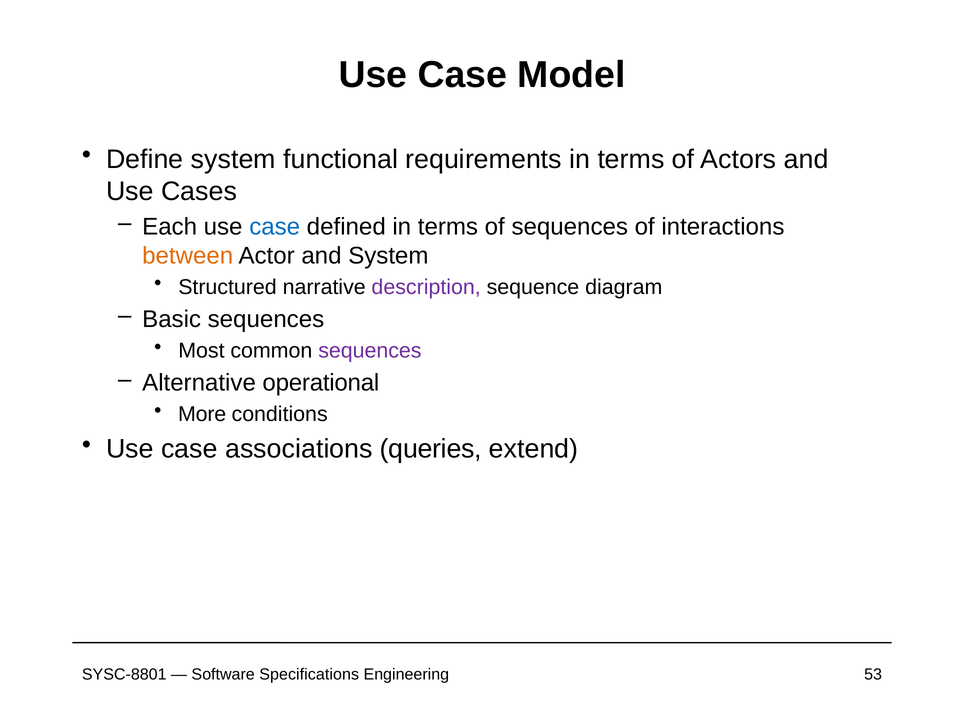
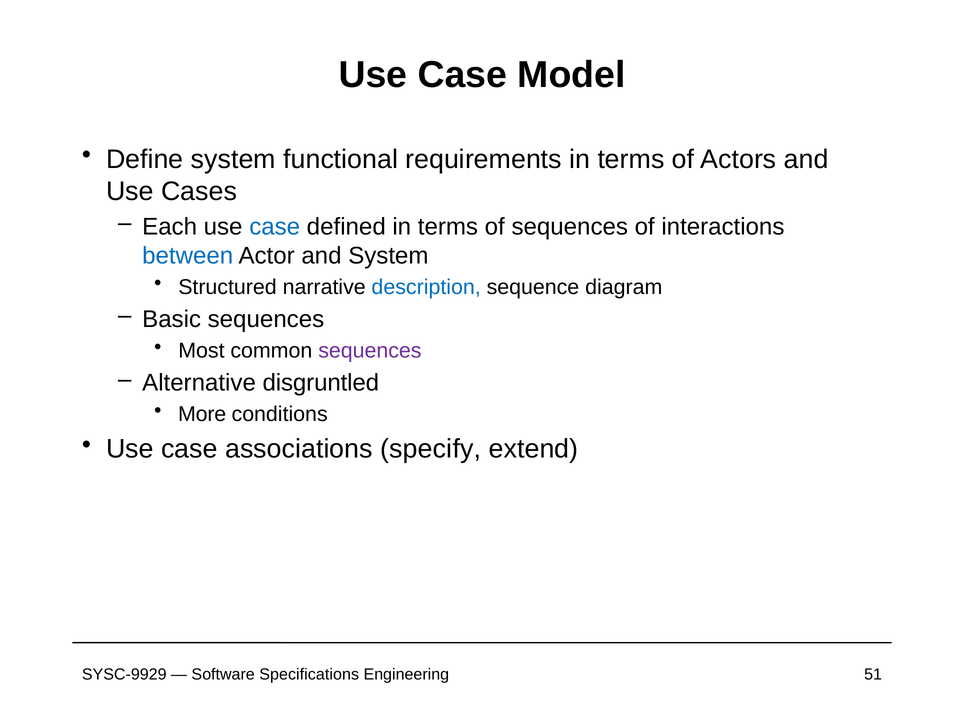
between colour: orange -> blue (188, 256)
description colour: purple -> blue (426, 287)
operational: operational -> disgruntled (321, 383)
queries: queries -> specify (431, 449)
SYSC-8801: SYSC-8801 -> SYSC-9929 (124, 674)
53: 53 -> 51 (873, 674)
